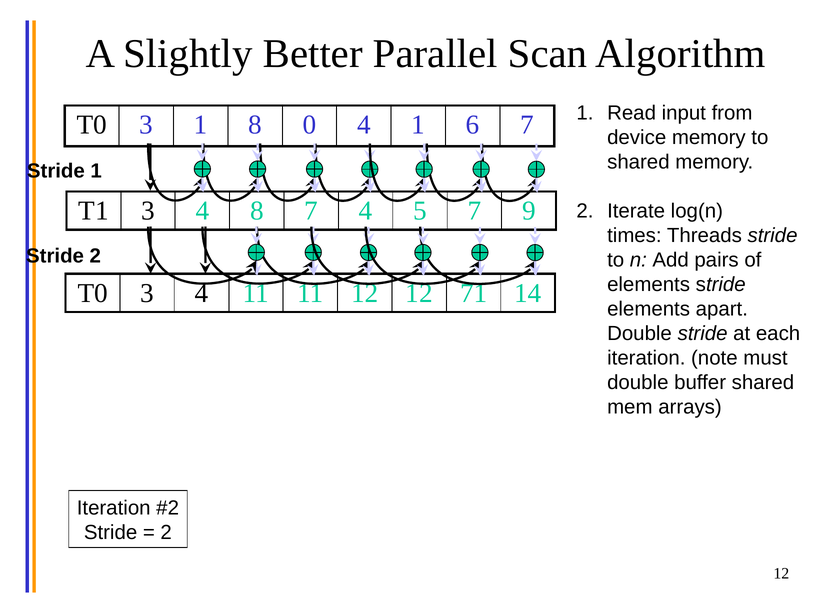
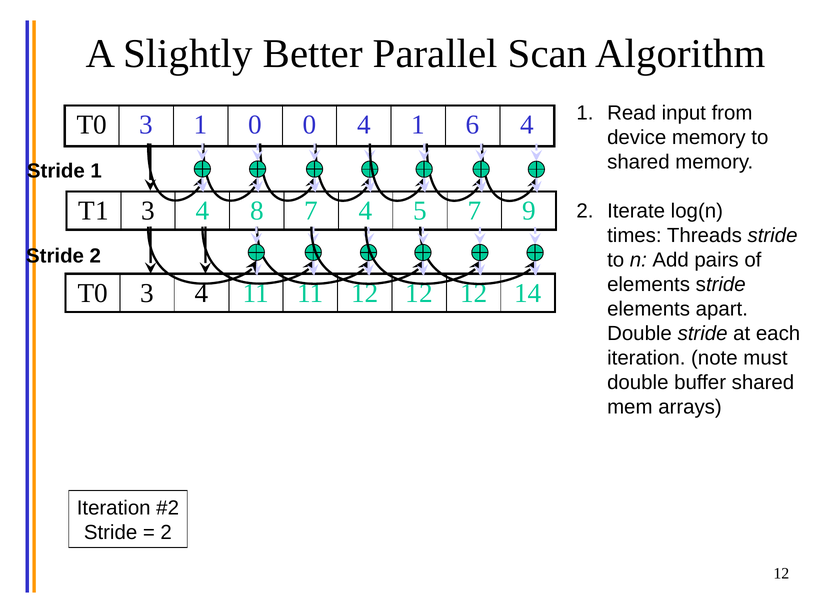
1 8: 8 -> 0 (255, 125)
6 7: 7 -> 4 (527, 125)
12 12 71: 71 -> 12 (474, 293)
